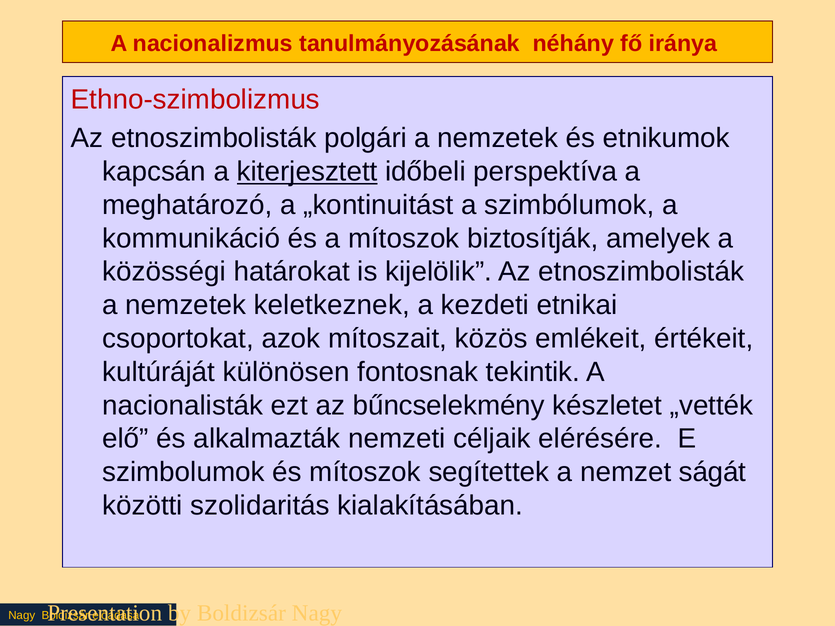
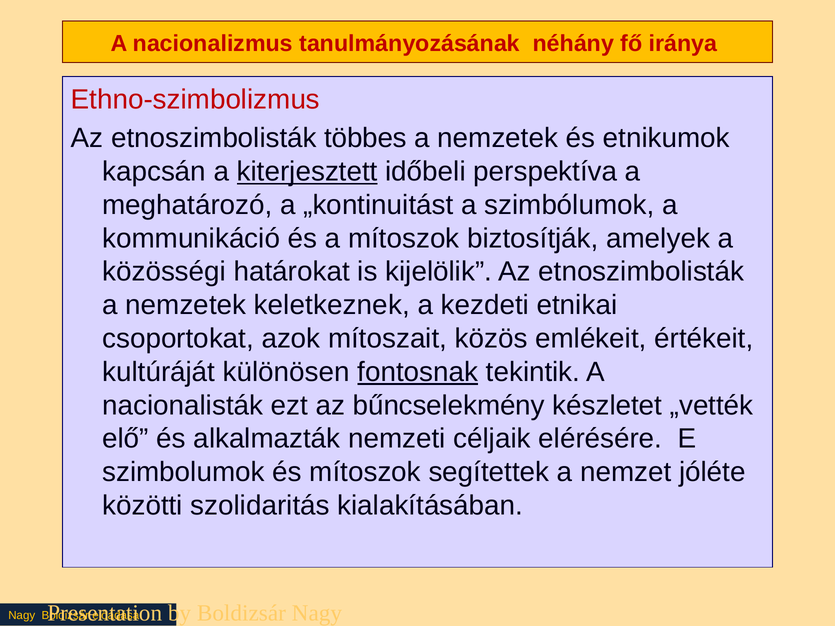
polgári: polgári -> többes (366, 138)
fontosnak underline: none -> present (418, 372)
ságát: ságát -> jóléte (712, 472)
